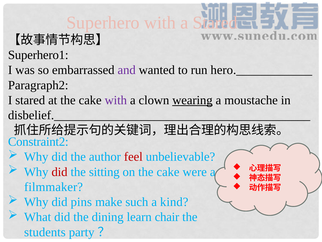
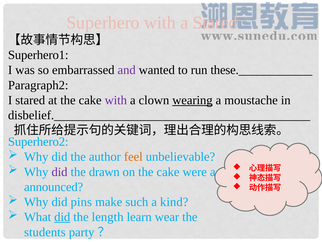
hero.____________: hero.____________ -> these.____________ (261, 70)
Constraint2: Constraint2 -> Superhero2 (38, 141)
feel colour: red -> orange (133, 156)
did colour: red -> purple (60, 172)
sitting: sitting -> drawn (104, 172)
filmmaker: filmmaker -> announced (54, 187)
did underline: none -> present (62, 217)
dining: dining -> length (108, 217)
chair: chair -> wear (167, 217)
